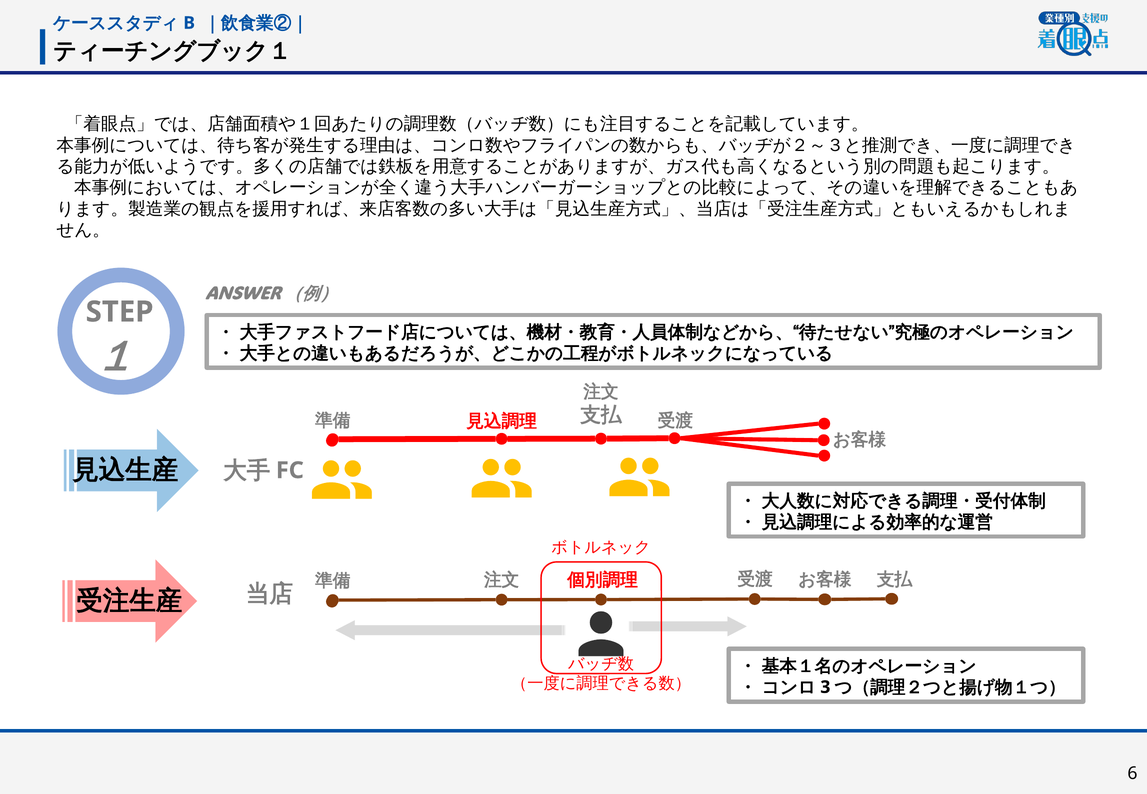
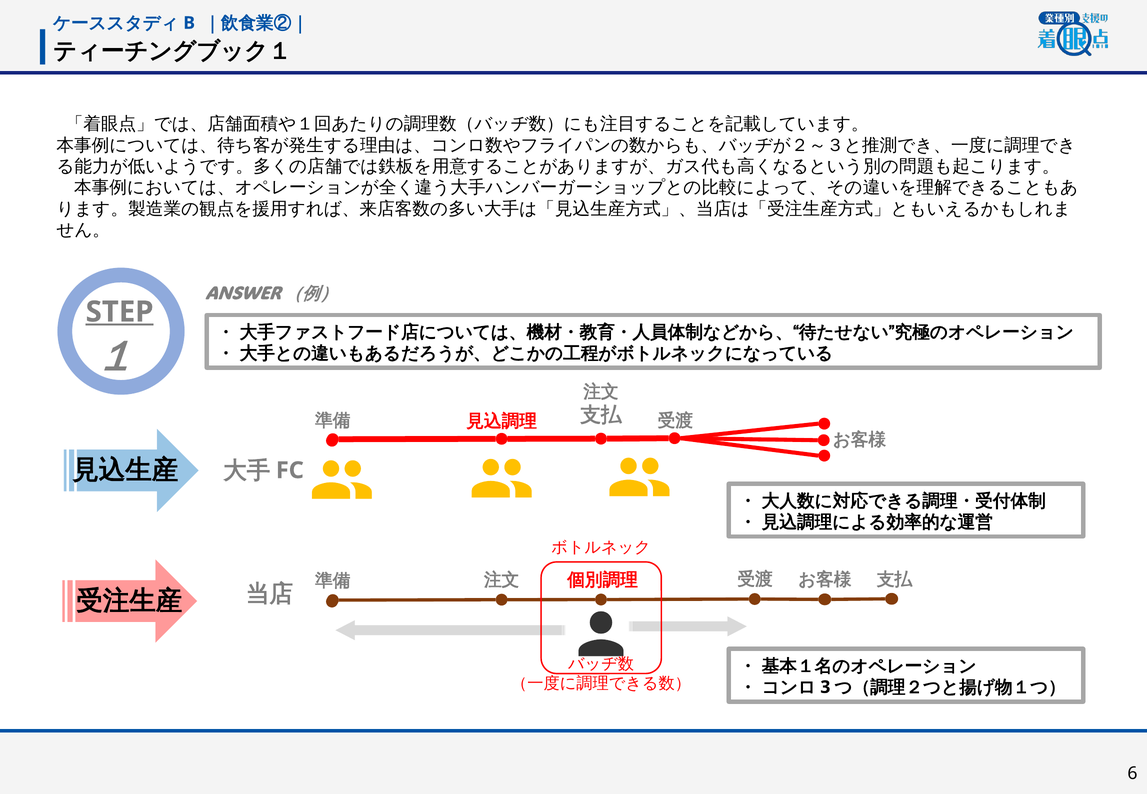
STEP underline: none -> present (120, 312)
